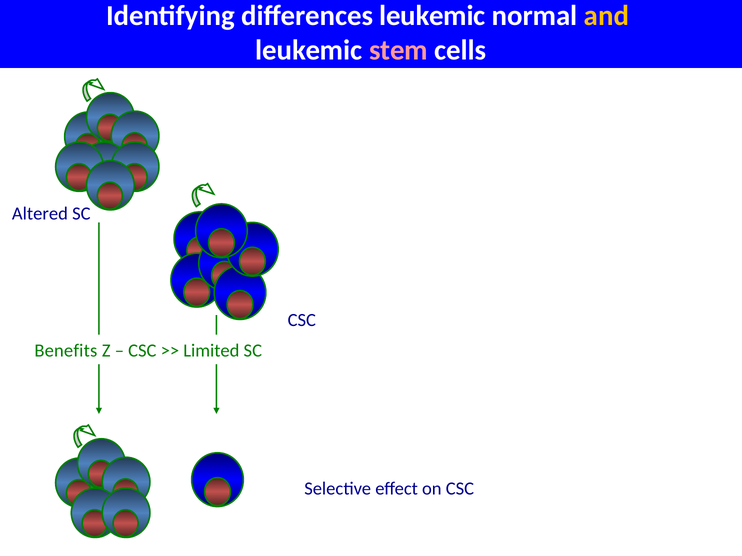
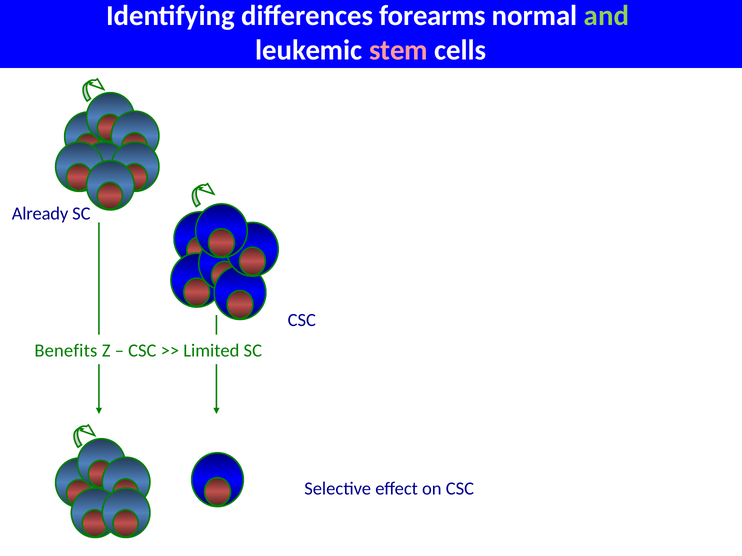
differences leukemic: leukemic -> forearms (432, 16)
and colour: yellow -> light green (607, 16)
Altered: Altered -> Already (40, 214)
